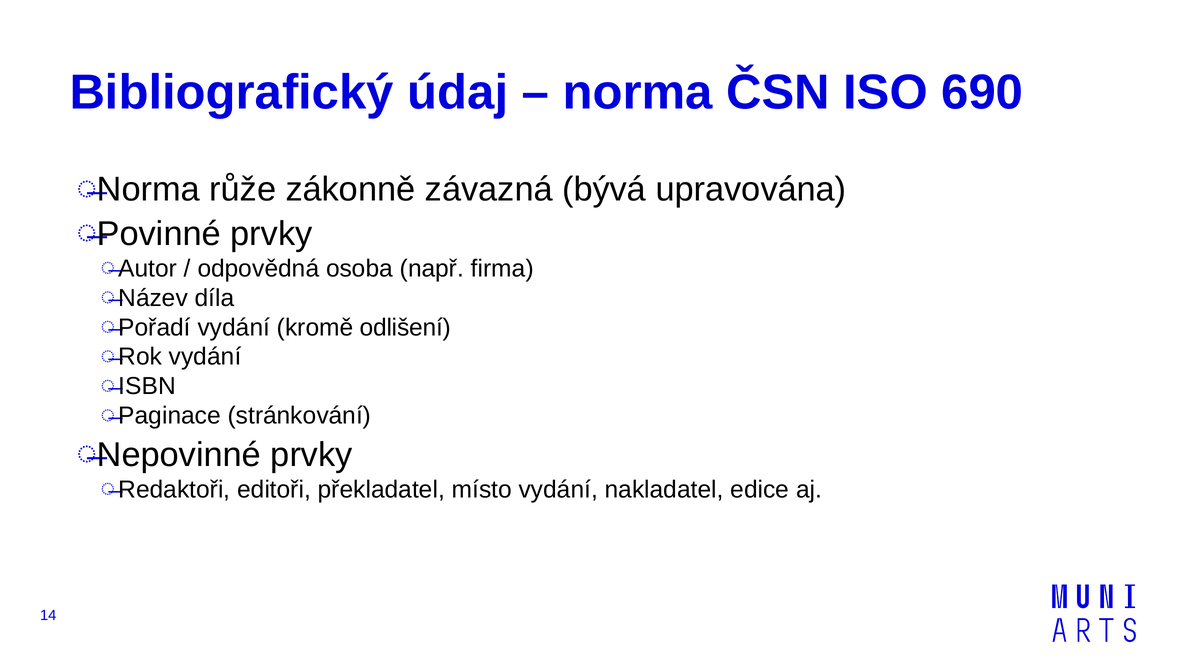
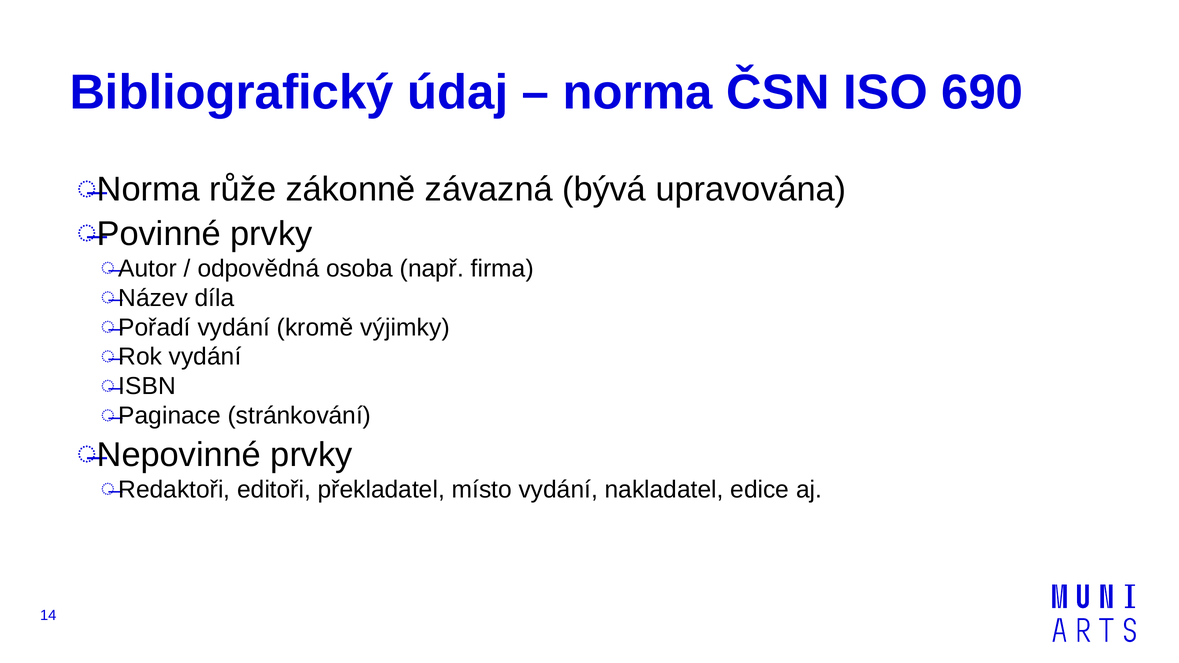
odlišení: odlišení -> výjimky (405, 327)
